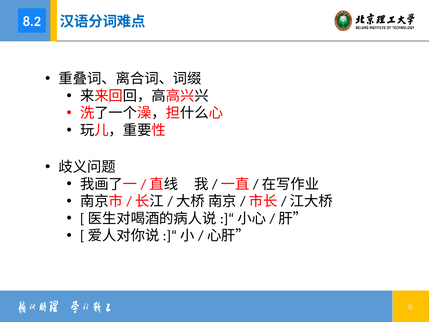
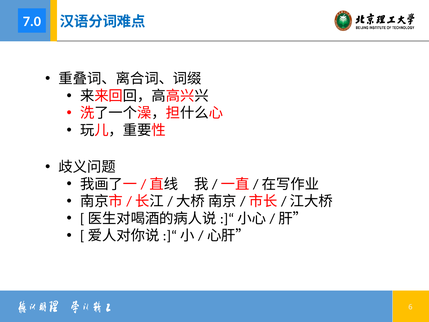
8.2: 8.2 -> 7.0 (32, 22)
